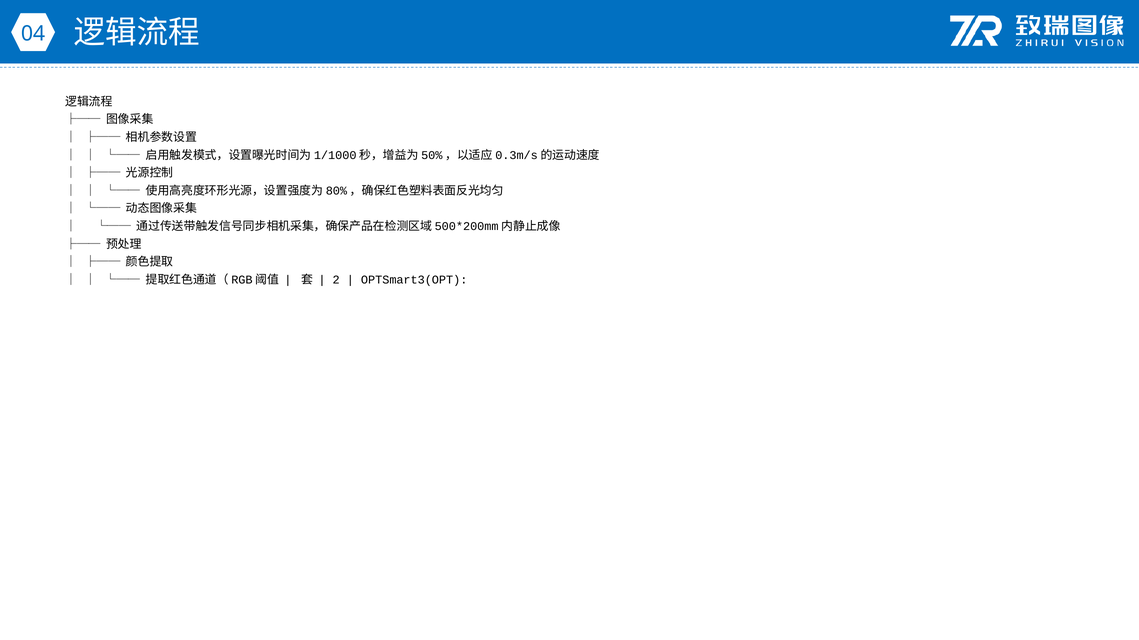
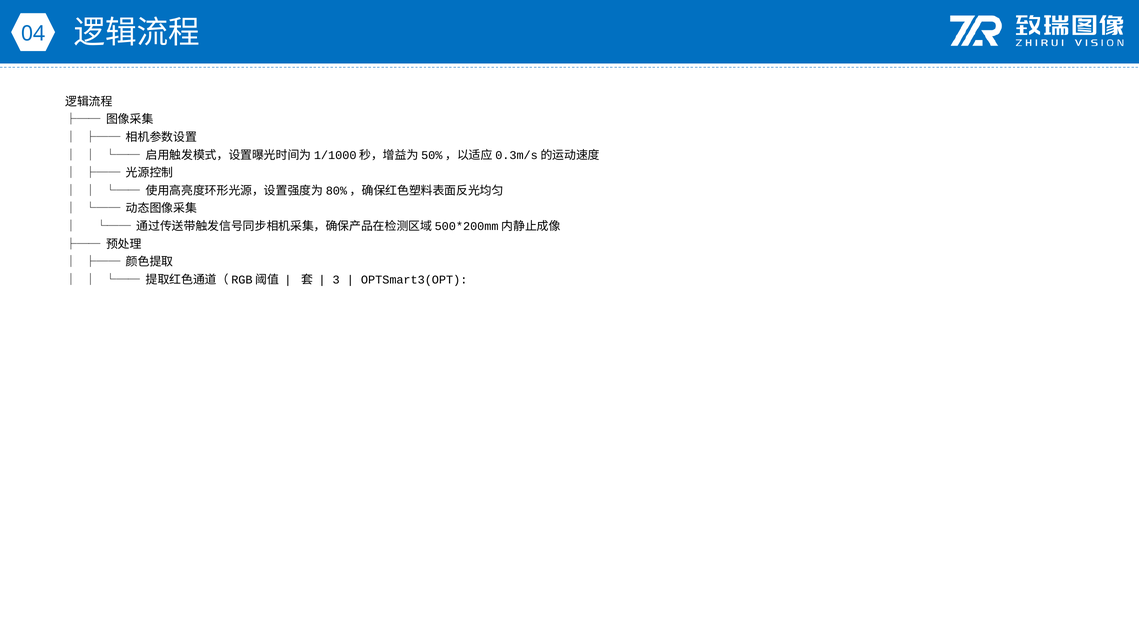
2: 2 -> 3 (336, 280)
